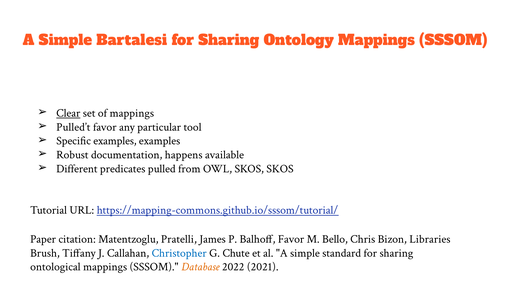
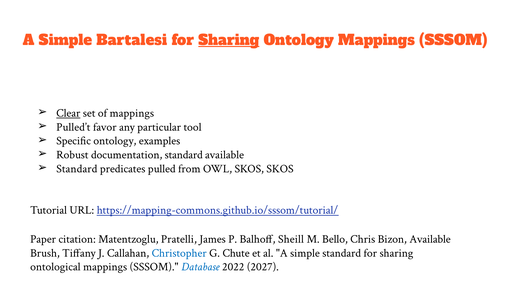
Sharing underline: none -> present (229, 40)
Specific examples: examples -> ontology (115, 141)
documentation happens: happens -> standard (184, 155)
Different: Different -> Standard (77, 169)
Balhoff Favor: Favor -> Sheill (291, 239)
Bizon Libraries: Libraries -> Available (430, 239)
Database colour: orange -> blue (200, 267)
2021: 2021 -> 2027 (263, 267)
